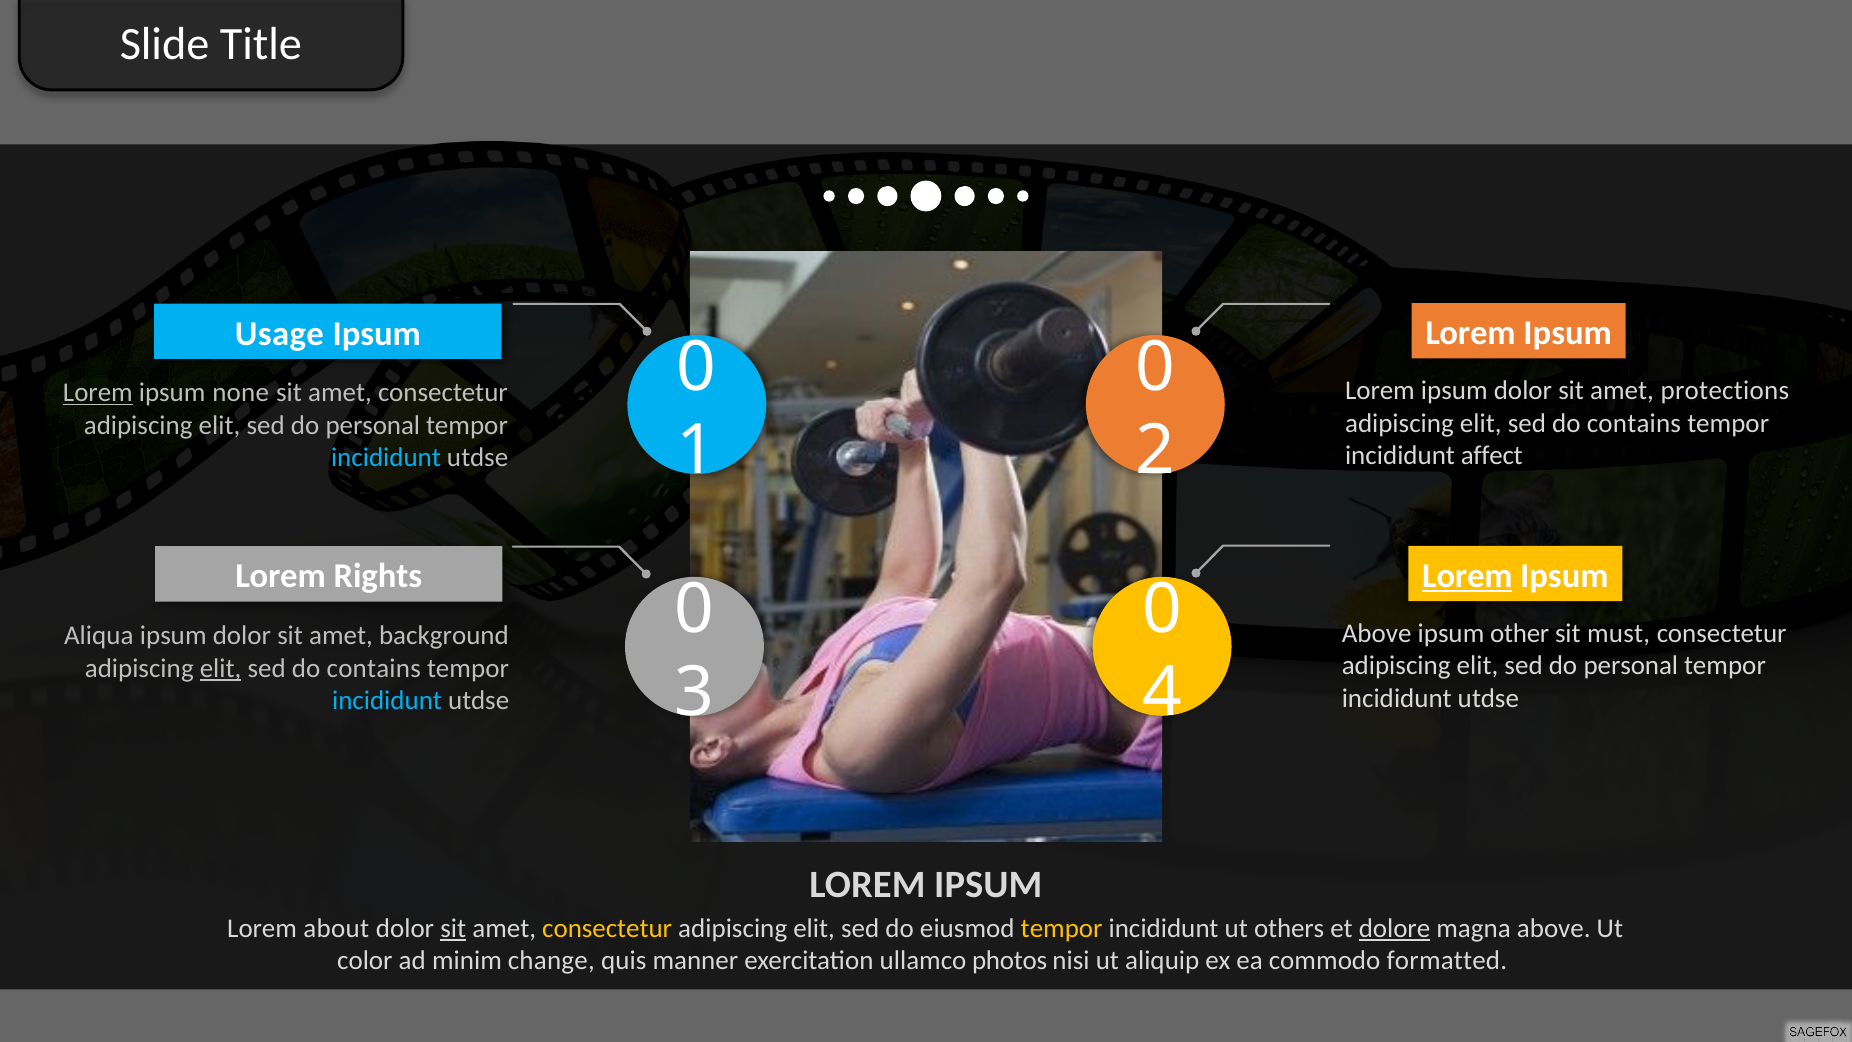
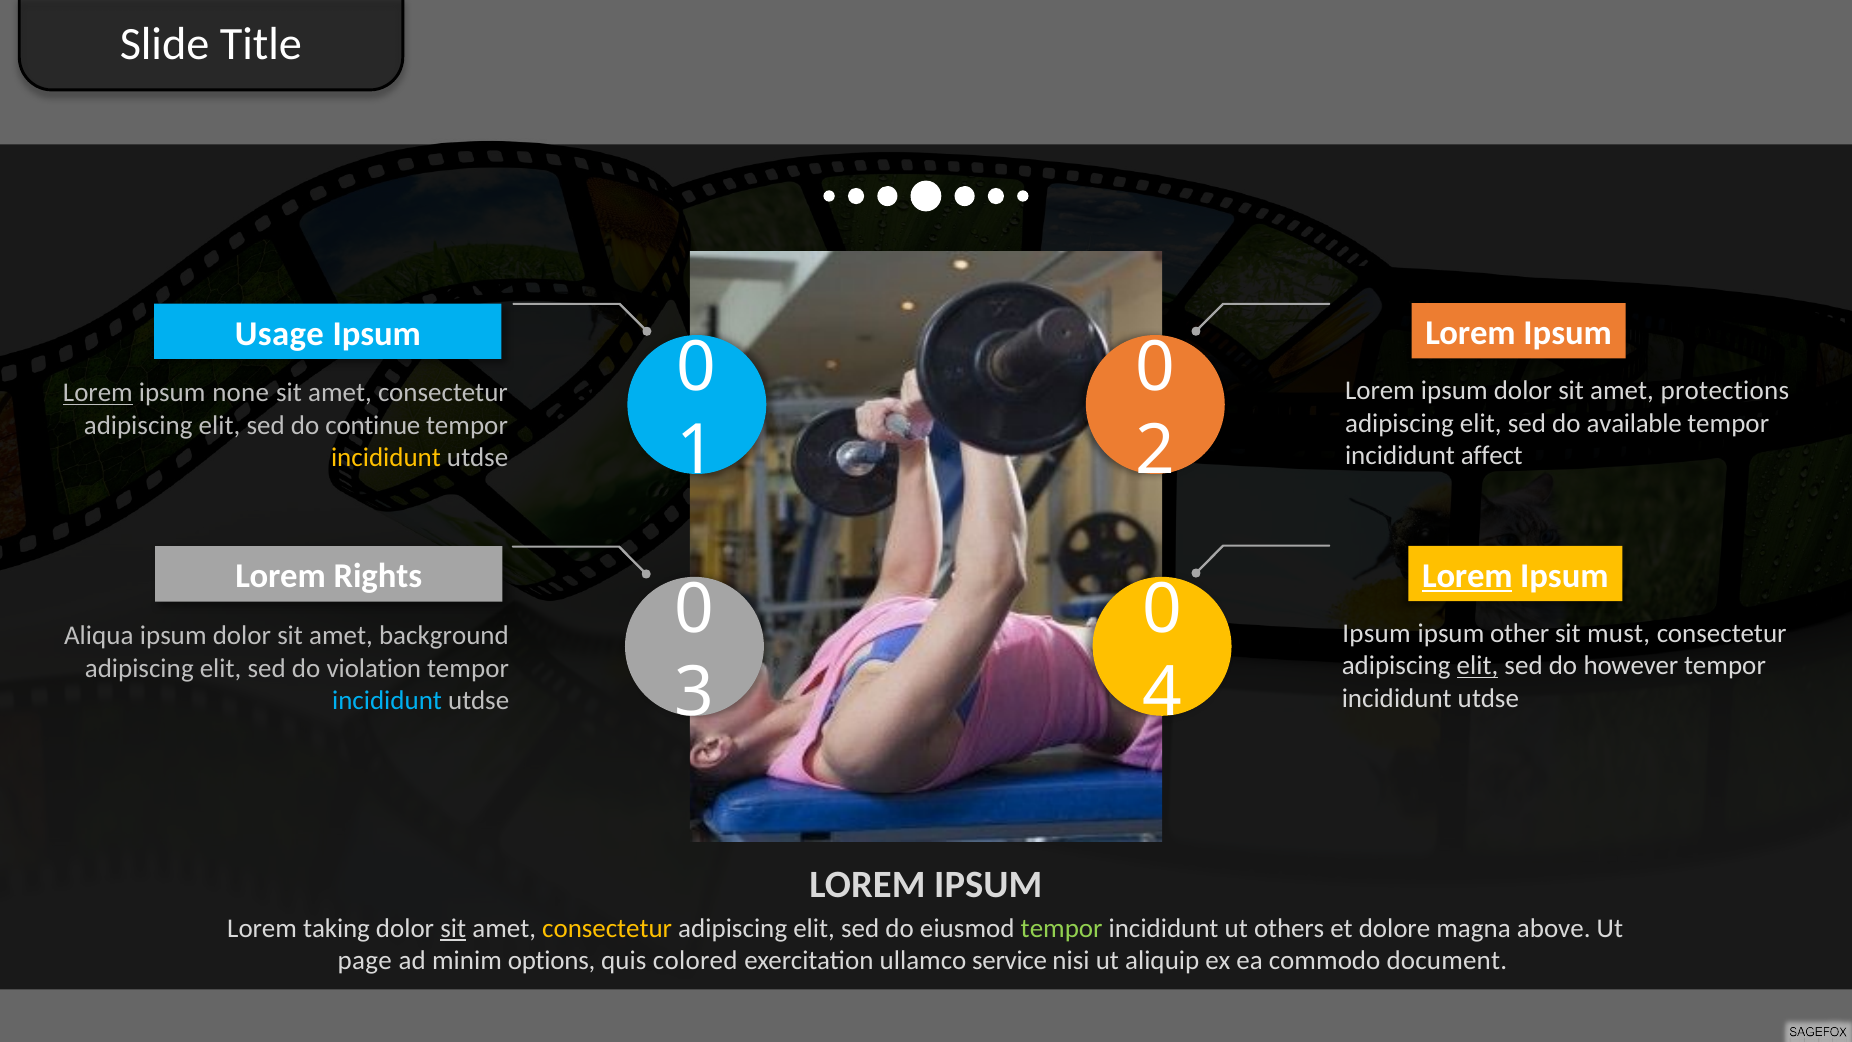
contains: contains -> available (1634, 423)
personal: personal -> continue (373, 425)
incididunt colour: light blue -> yellow (386, 458)
Above: Above -> Ipsum (1377, 633)
elit underline: none -> present (1477, 666)
personal: personal -> however (1631, 666)
elit underline: present -> none (221, 668)
contains: contains -> violation (374, 668)
about: about -> taking (336, 928)
tempor colour: yellow -> light green (1062, 928)
dolore underline: present -> none (1395, 928)
color: color -> page (365, 961)
change: change -> options (552, 961)
manner: manner -> colored (695, 961)
photos: photos -> service (1010, 961)
formatted: formatted -> document (1447, 961)
